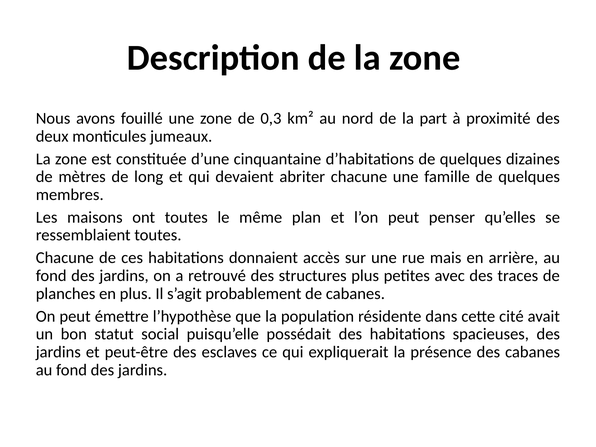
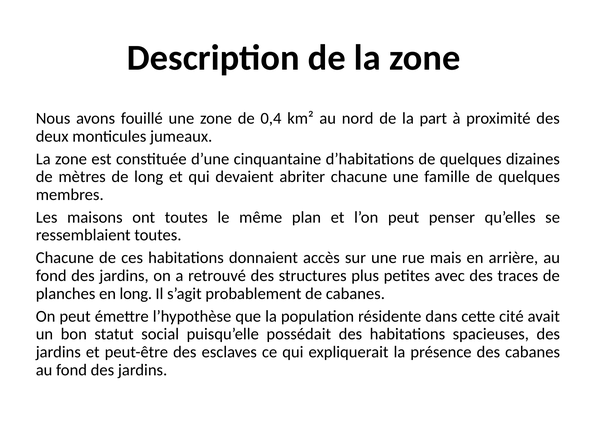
0,3: 0,3 -> 0,4 (271, 118)
en plus: plus -> long (136, 294)
